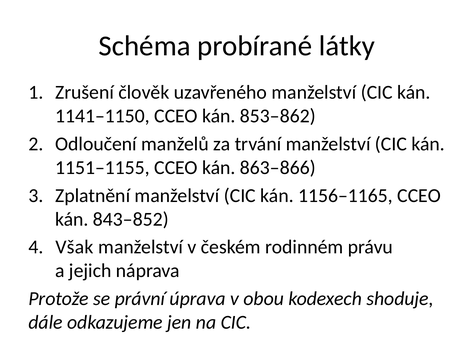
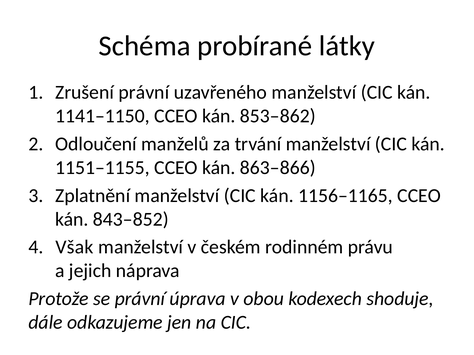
Zrušení člověk: člověk -> právní (144, 93)
